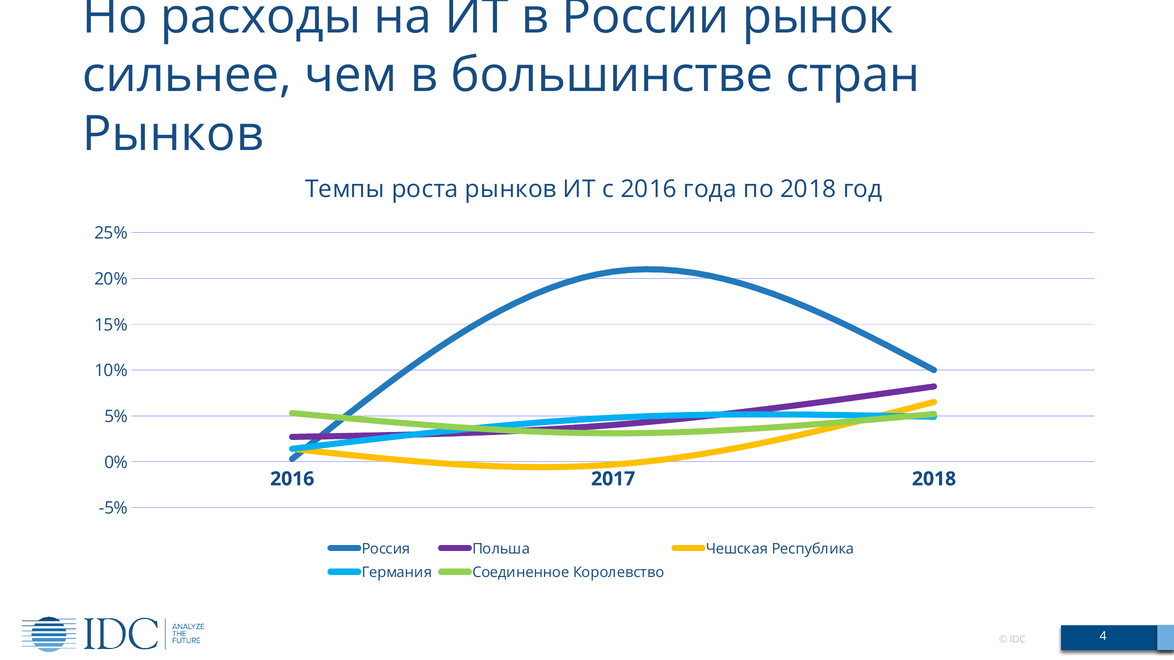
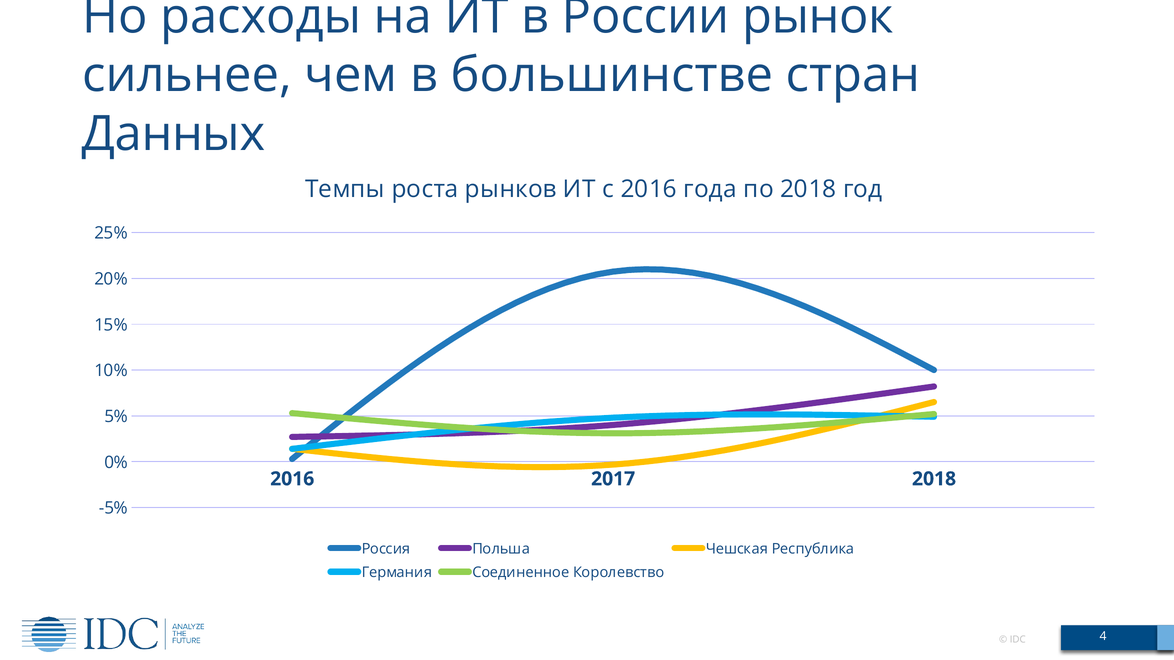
Рынков: Рынков -> Данных (174, 134)
